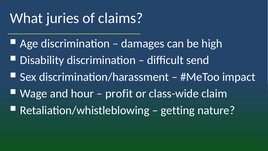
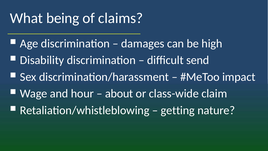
juries: juries -> being (63, 18)
profit: profit -> about (119, 93)
